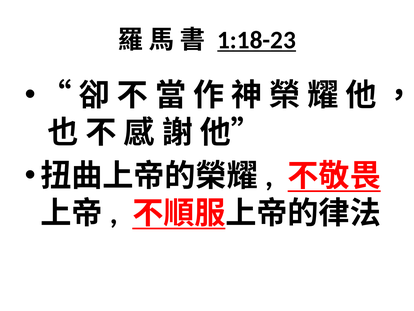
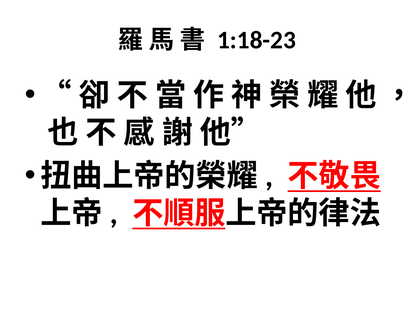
1:18-23 underline: present -> none (257, 40)
